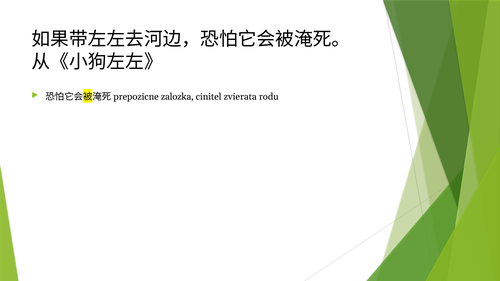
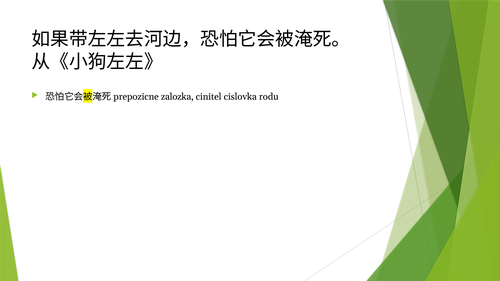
zvierata: zvierata -> cislovka (240, 97)
